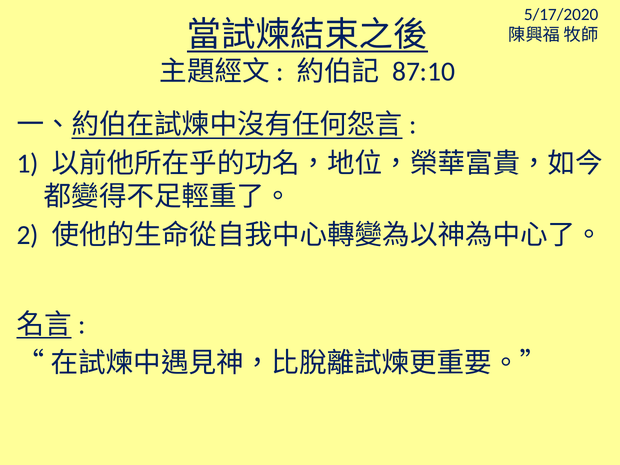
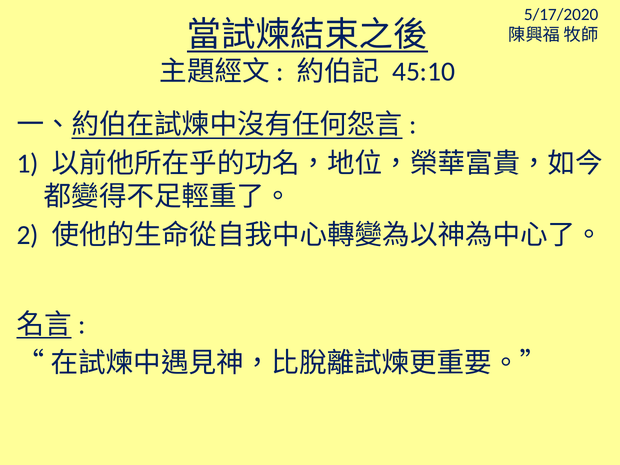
87:10: 87:10 -> 45:10 (424, 72)
